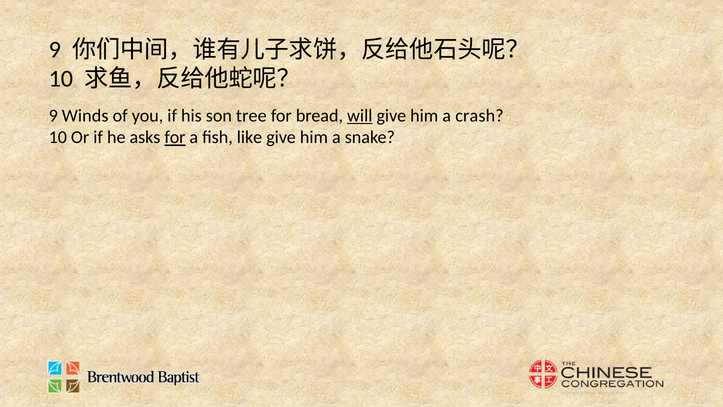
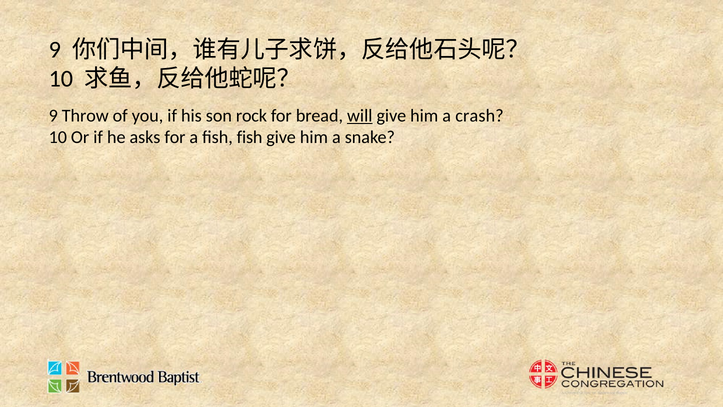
Winds: Winds -> Throw (85, 116)
tree: tree -> rock (251, 116)
for underline: present -> none (175, 137)
fish like: like -> fish (250, 137)
